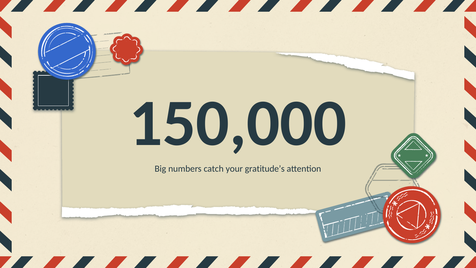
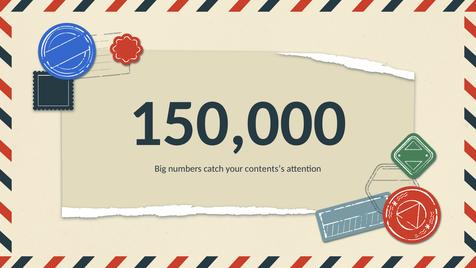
gratitude’s: gratitude’s -> contents’s (265, 169)
